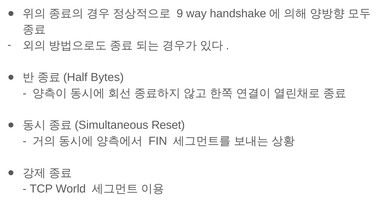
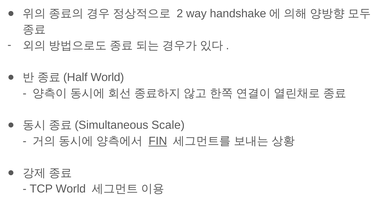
9: 9 -> 2 (180, 14)
Bytes: Bytes -> World (107, 77)
Reset: Reset -> Scale (168, 125)
FIN underline: none -> present (158, 141)
